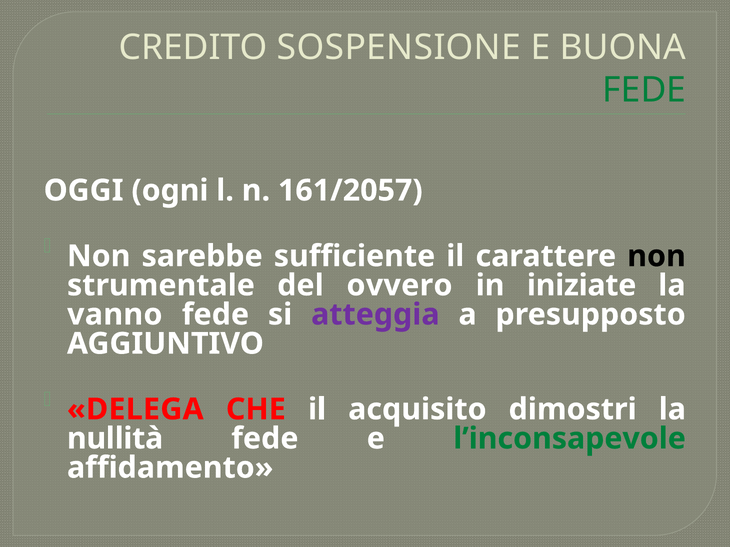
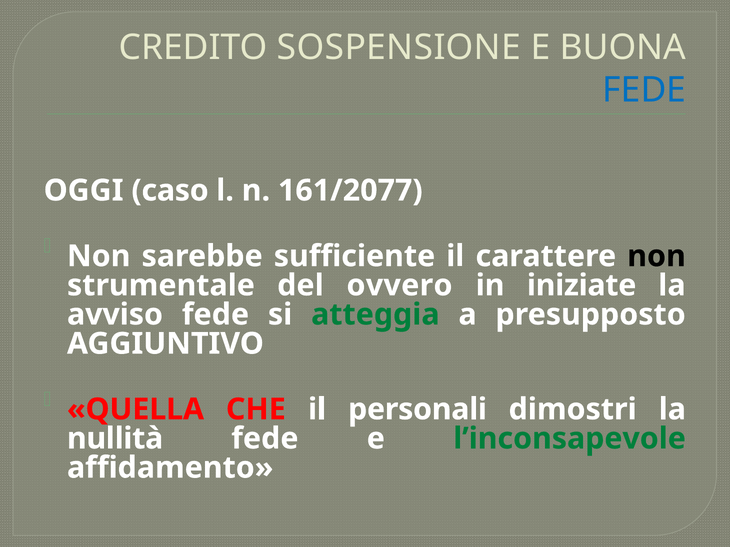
FEDE colour: green -> blue (644, 90)
ogni: ogni -> caso (170, 191)
161/2057: 161/2057 -> 161/2077 (350, 191)
vanno: vanno -> avviso (115, 315)
atteggia colour: purple -> green (375, 315)
DELEGA: DELEGA -> QUELLA (136, 410)
acquisito: acquisito -> personali (418, 410)
